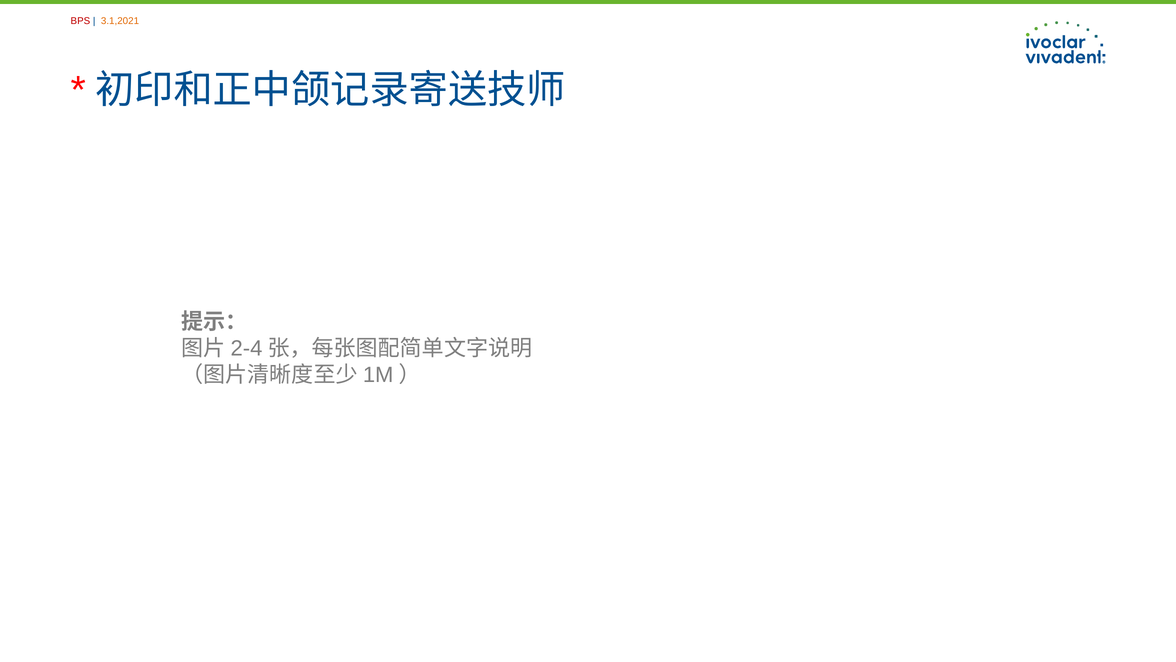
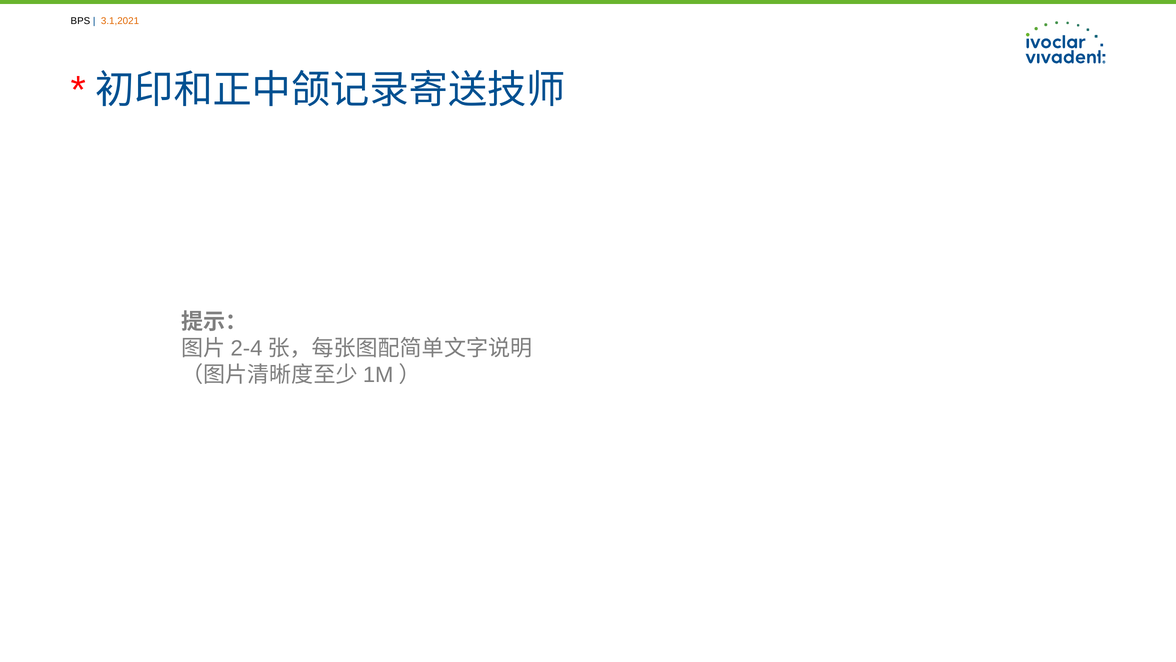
BPS colour: red -> black (80, 21)
